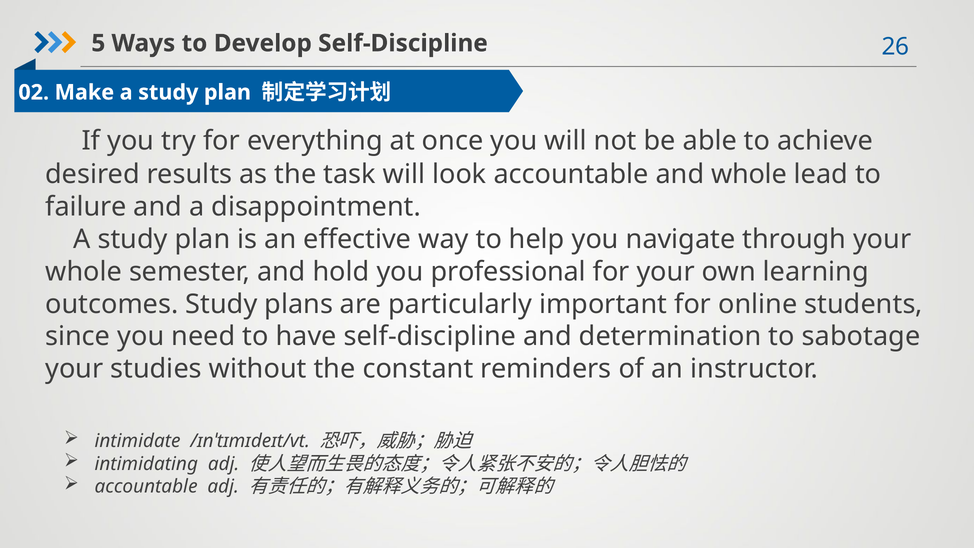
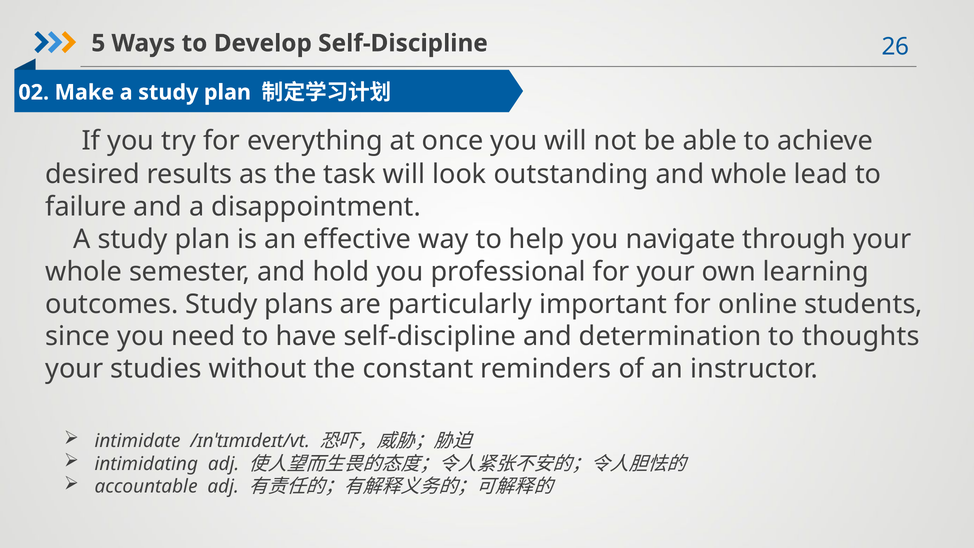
look accountable: accountable -> outstanding (571, 174)
sabotage: sabotage -> thoughts (861, 336)
